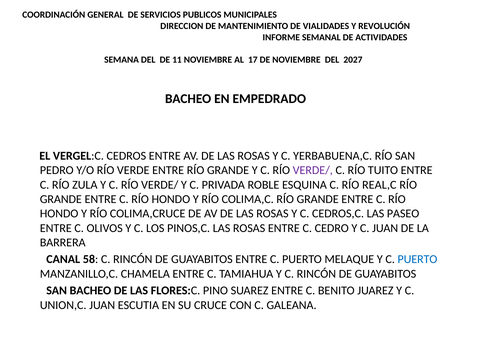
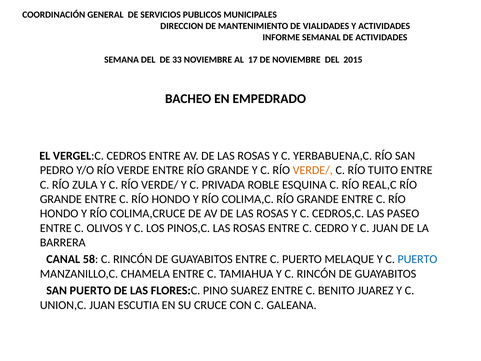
Y REVOLUCIÓN: REVOLUCIÓN -> ACTIVIDADES (384, 26)
11: 11 -> 33 (177, 60)
2027: 2027 -> 2015 (353, 60)
VERDE/ colour: purple -> orange (313, 170)
SAN BACHEO: BACHEO -> PUERTO (90, 290)
